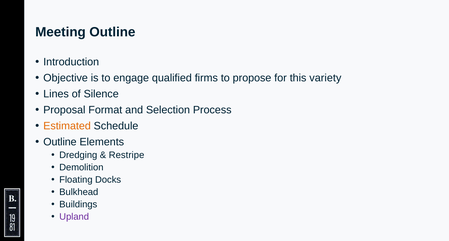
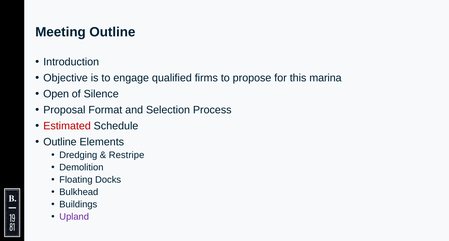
variety: variety -> marina (325, 78)
Lines: Lines -> Open (56, 94)
Estimated colour: orange -> red (67, 126)
